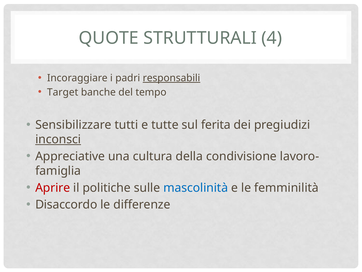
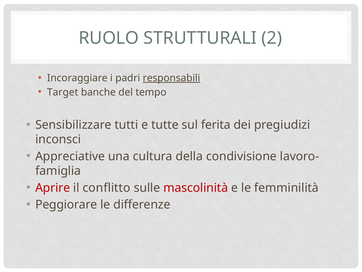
QUOTE: QUOTE -> RUOLO (109, 38)
4: 4 -> 2 (272, 38)
inconsci underline: present -> none (58, 139)
politiche: politiche -> conflitto (107, 187)
mascolinità colour: blue -> red (196, 187)
Disaccordo: Disaccordo -> Peggiorare (66, 204)
